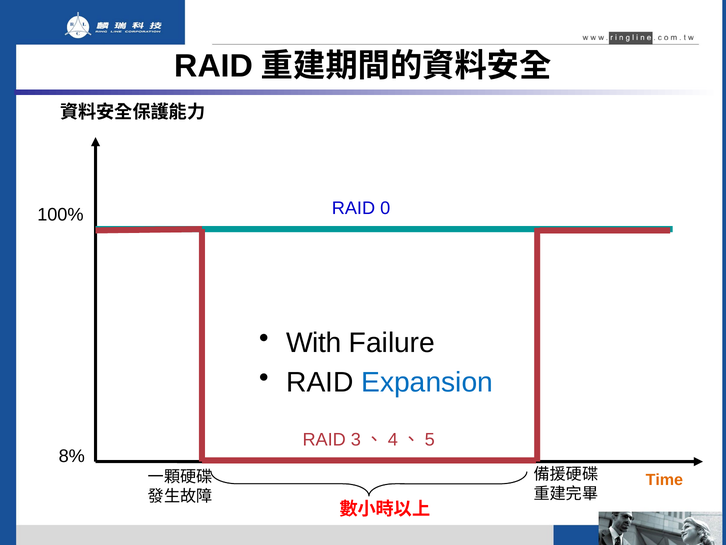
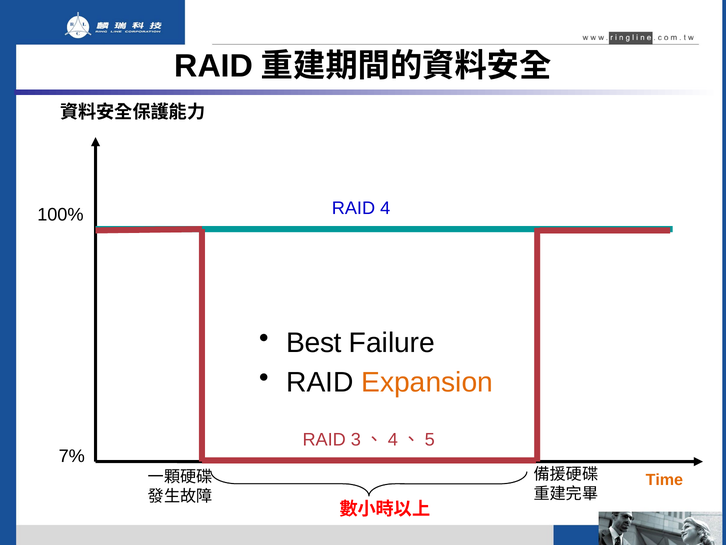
0: 0 -> 4 (385, 208)
With: With -> Best (314, 342)
Expansion colour: blue -> orange (427, 382)
8%: 8% -> 7% (72, 456)
